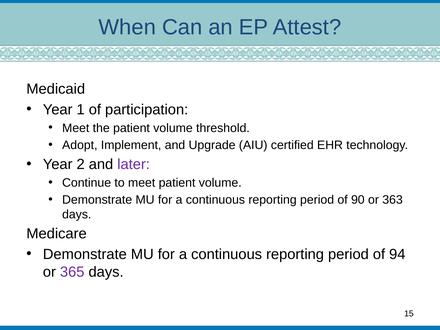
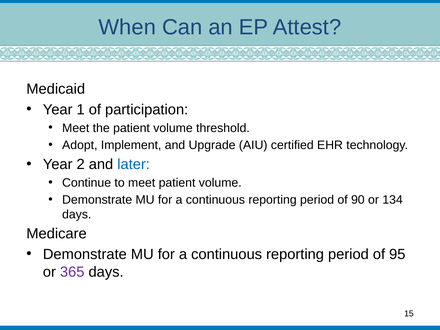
later colour: purple -> blue (134, 164)
363: 363 -> 134 (393, 200)
94: 94 -> 95 (397, 254)
